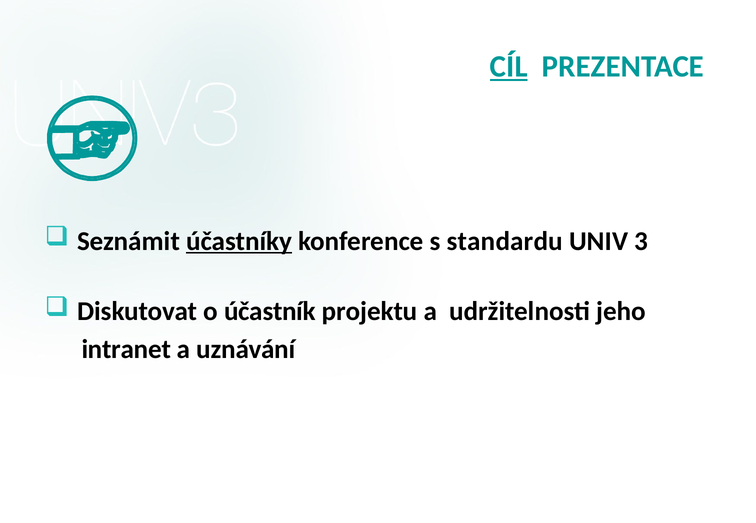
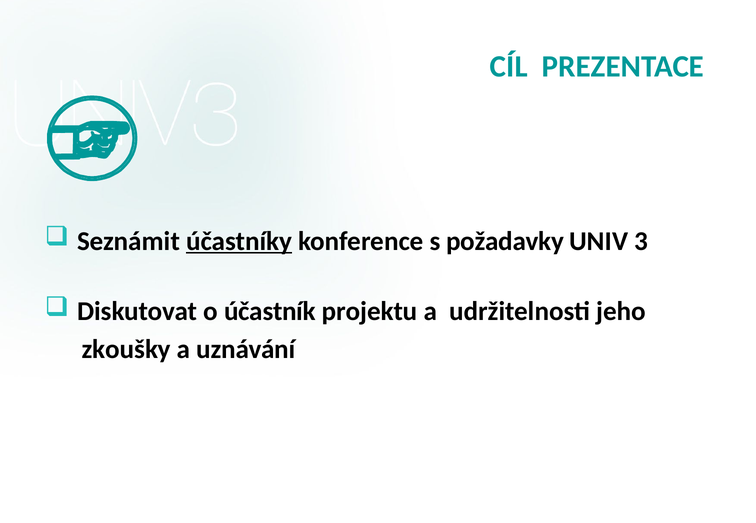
CÍL underline: present -> none (509, 67)
standardu: standardu -> požadavky (505, 241)
intranet: intranet -> zkoušky (126, 350)
